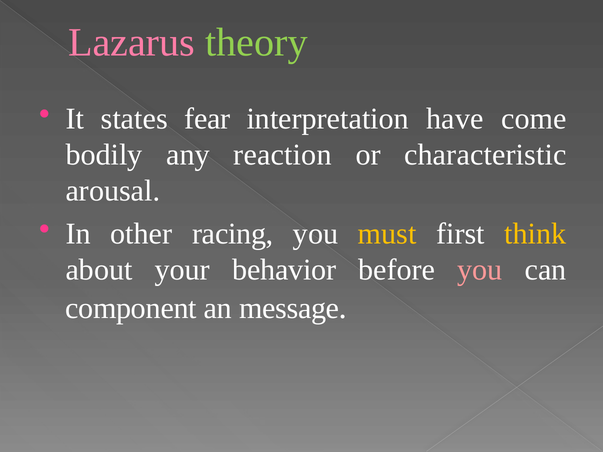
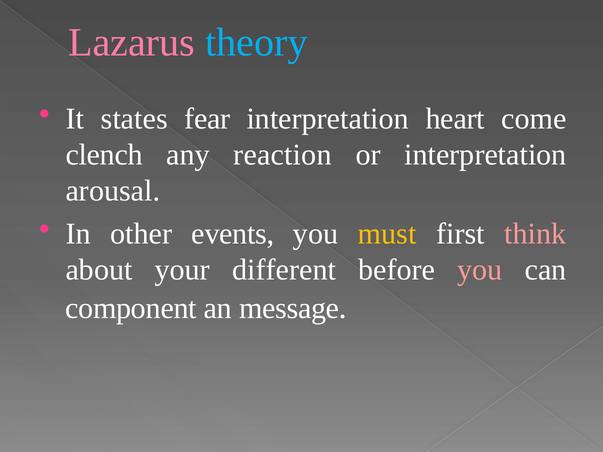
theory colour: light green -> light blue (256, 42)
have: have -> heart (455, 119)
bodily: bodily -> clench (104, 155)
or characteristic: characteristic -> interpretation (485, 155)
racing: racing -> events (233, 234)
think colour: yellow -> pink (535, 234)
behavior: behavior -> different (284, 270)
